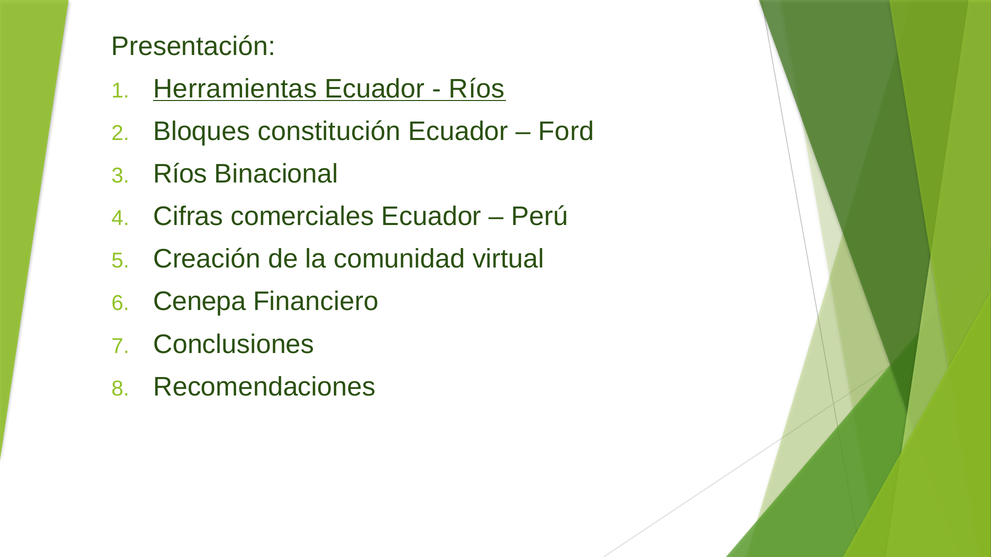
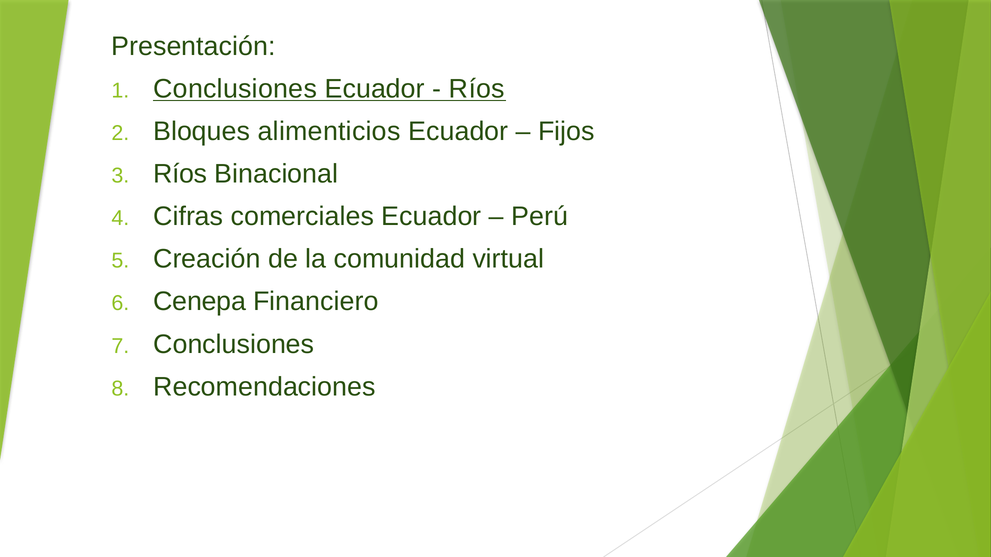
Herramientas: Herramientas -> Conclusiones (235, 89)
constitución: constitución -> alimenticios (329, 131)
Ford: Ford -> Fijos (566, 131)
